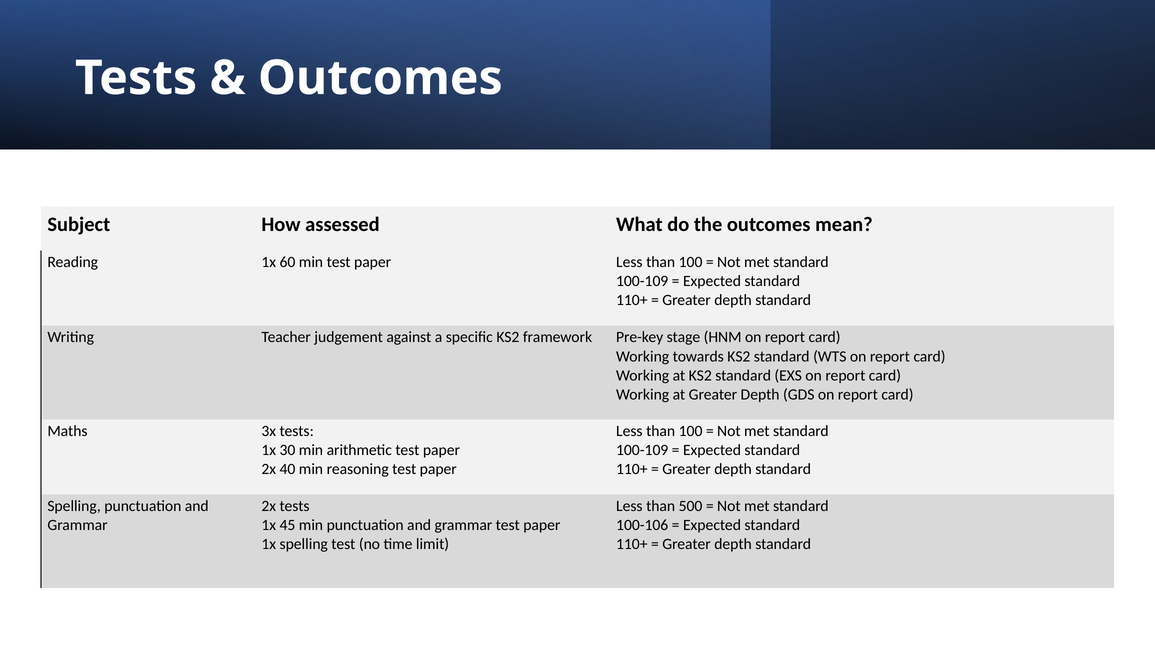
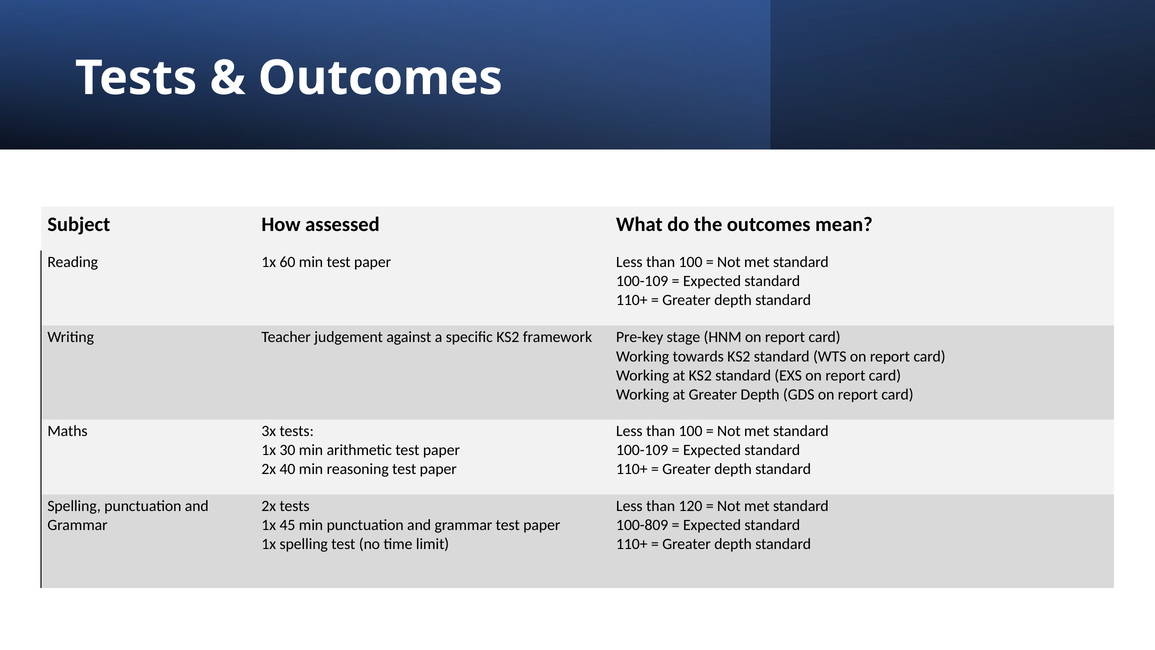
500: 500 -> 120 (691, 506)
100-106: 100-106 -> 100-809 (642, 525)
